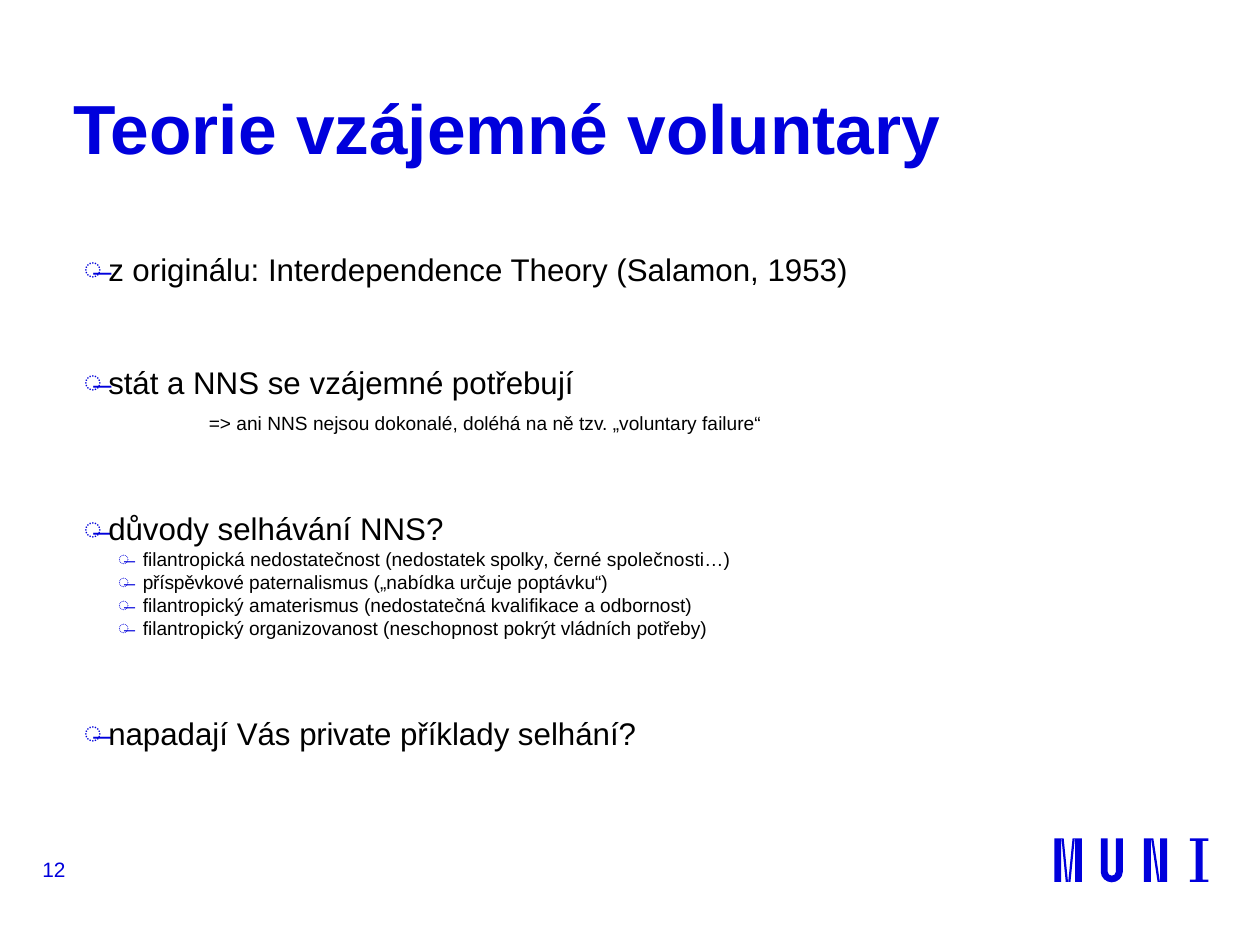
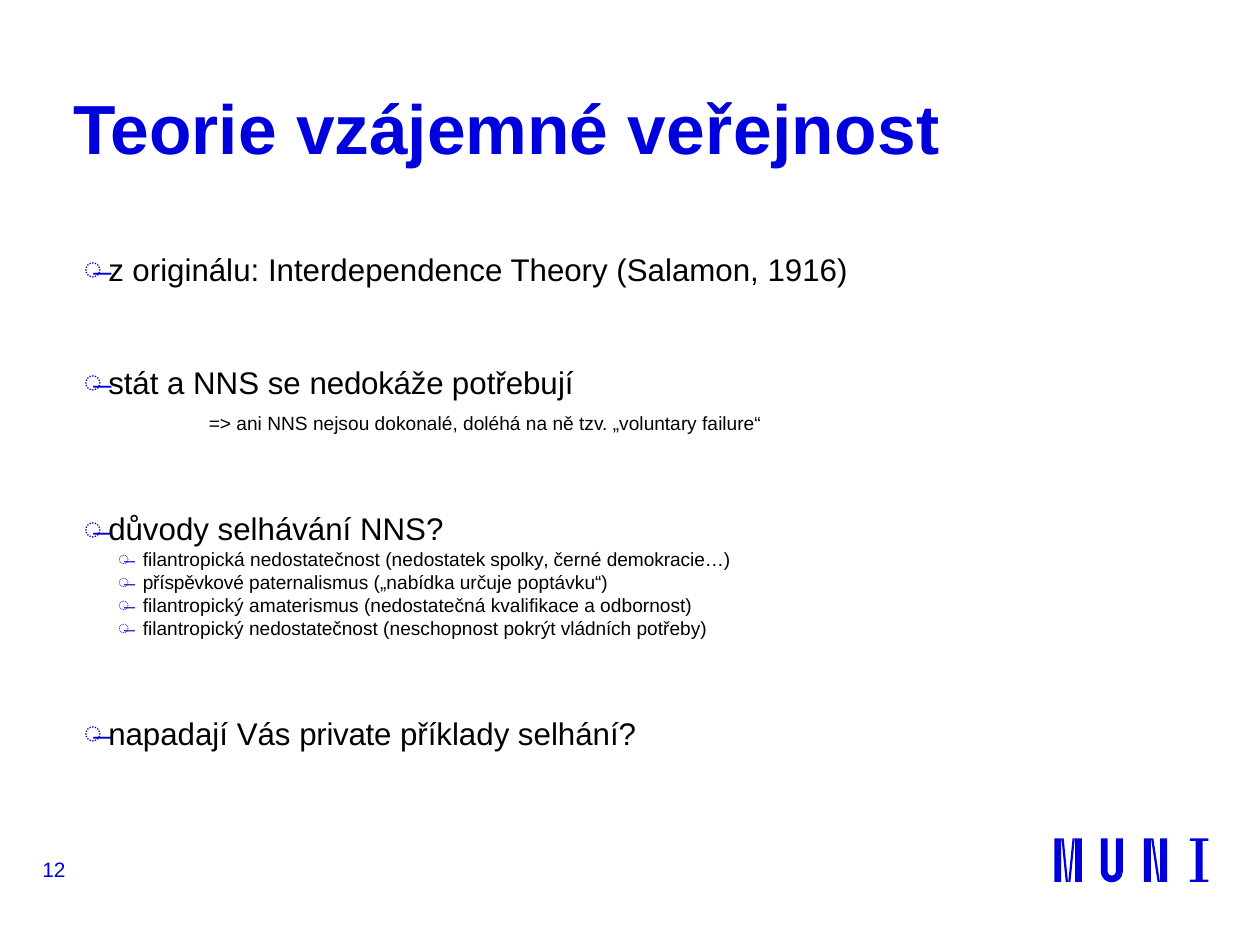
voluntary: voluntary -> veřejnost (784, 131)
1953: 1953 -> 1916 (808, 271)
se vzájemné: vzájemné -> nedokáže (377, 384)
společnosti…: společnosti… -> demokracie… (669, 560)
filantropický organizovanost: organizovanost -> nedostatečnost (313, 629)
